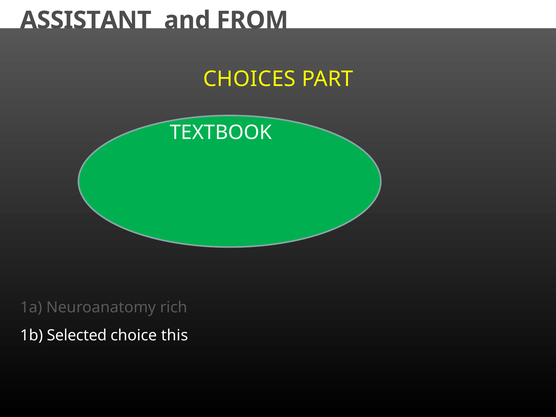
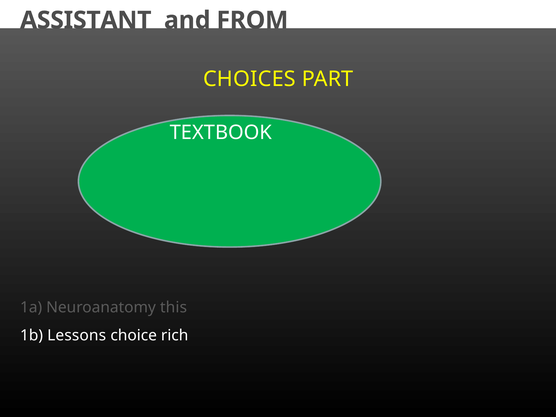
rich: rich -> this (173, 308)
Selected: Selected -> Lessons (77, 336)
this: this -> rich (175, 336)
